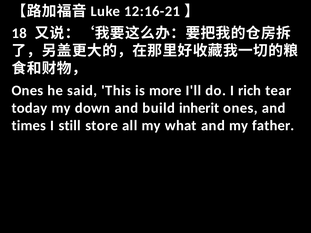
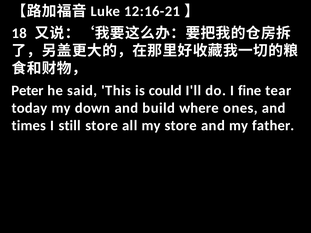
Ones: Ones -> Peter (28, 91)
more: more -> could (165, 91)
rich: rich -> fine (250, 91)
inherit: inherit -> where (199, 108)
my what: what -> store (181, 126)
